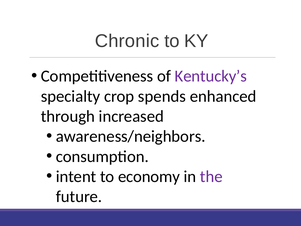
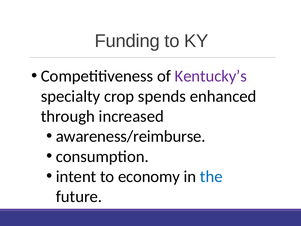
Chronic: Chronic -> Funding (127, 41)
awareness/neighbors: awareness/neighbors -> awareness/reimburse (131, 136)
the colour: purple -> blue (211, 176)
